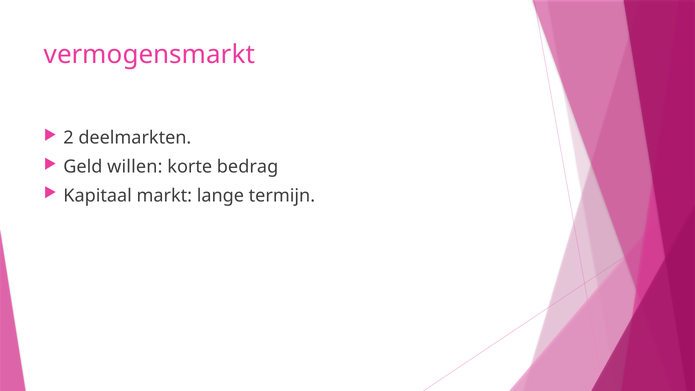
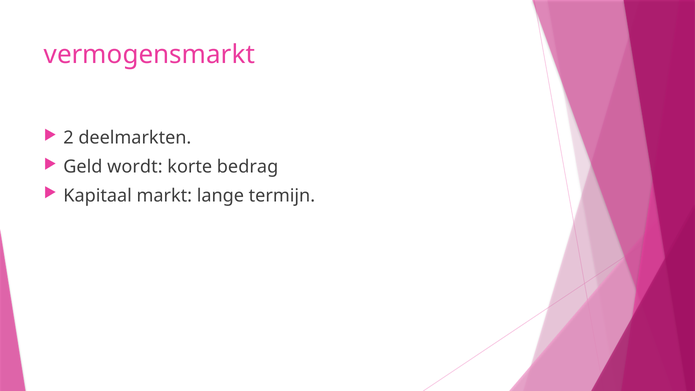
willen: willen -> wordt (135, 167)
